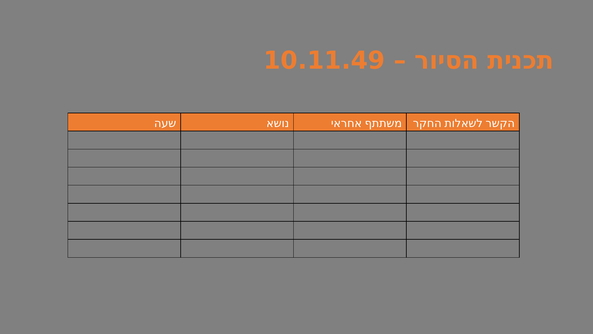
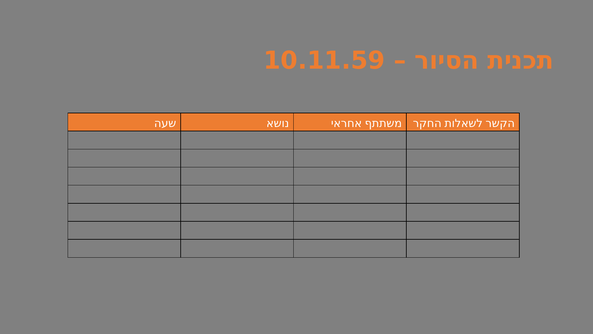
10.11.49: 10.11.49 -> 10.11.59 (324, 61)
